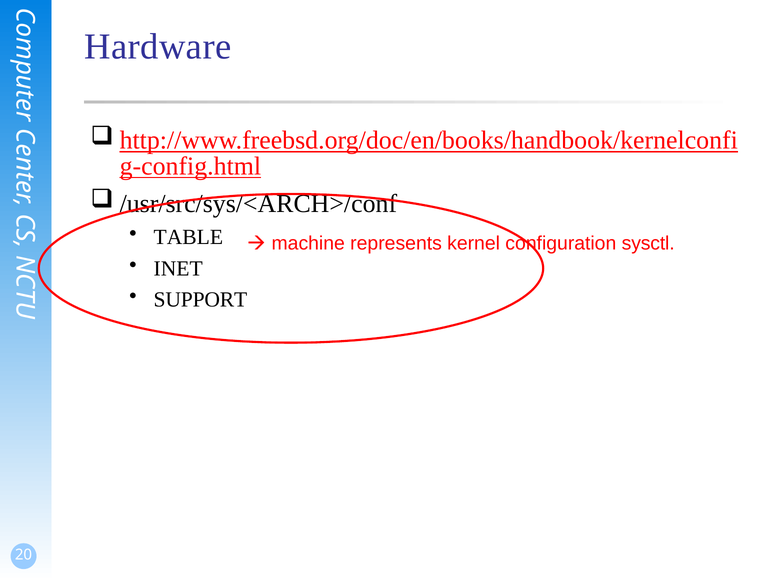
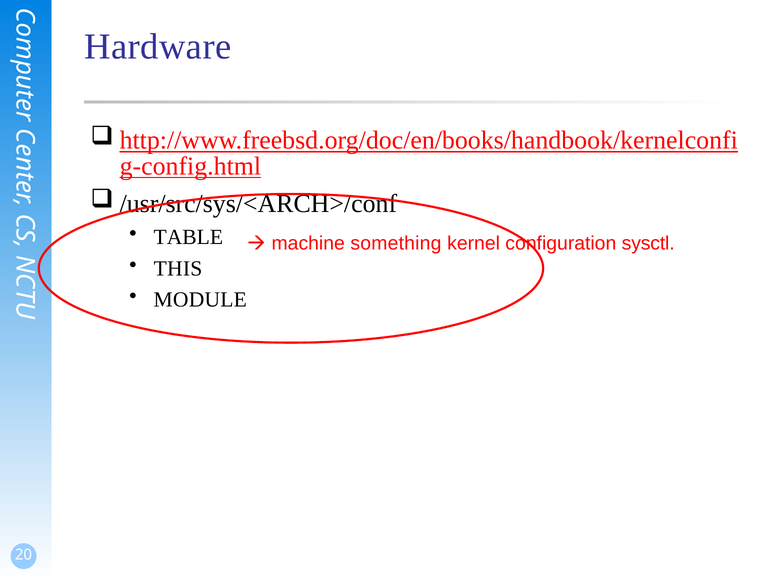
represents: represents -> something (396, 243)
INET: INET -> THIS (178, 268)
SUPPORT: SUPPORT -> MODULE (200, 300)
